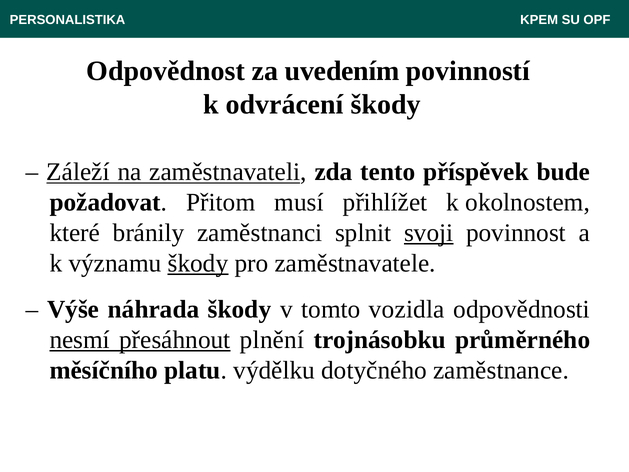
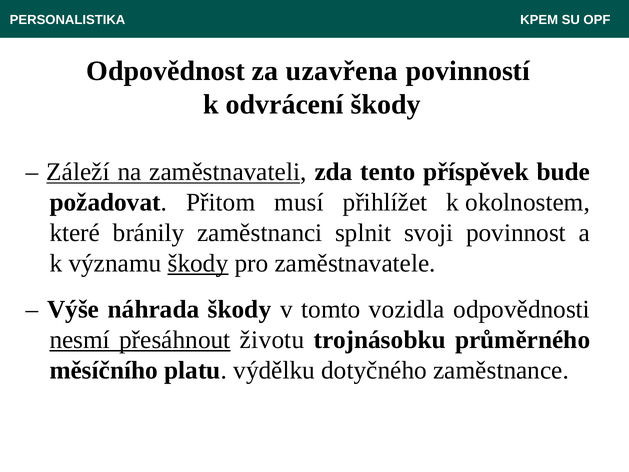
uvedením: uvedením -> uzavřena (342, 71)
svoji underline: present -> none (429, 233)
plnění: plnění -> životu (272, 340)
